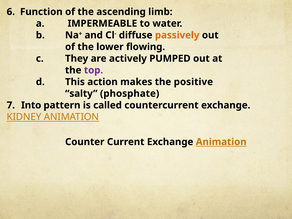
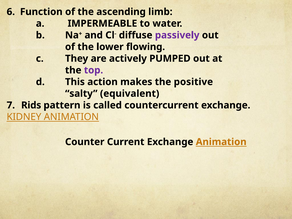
passively colour: orange -> purple (177, 35)
phosphate: phosphate -> equivalent (130, 94)
Into: Into -> Rids (31, 105)
